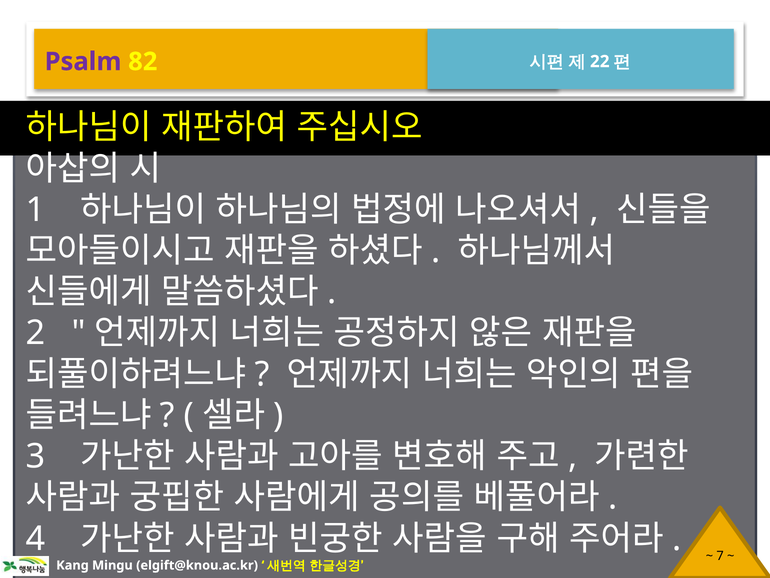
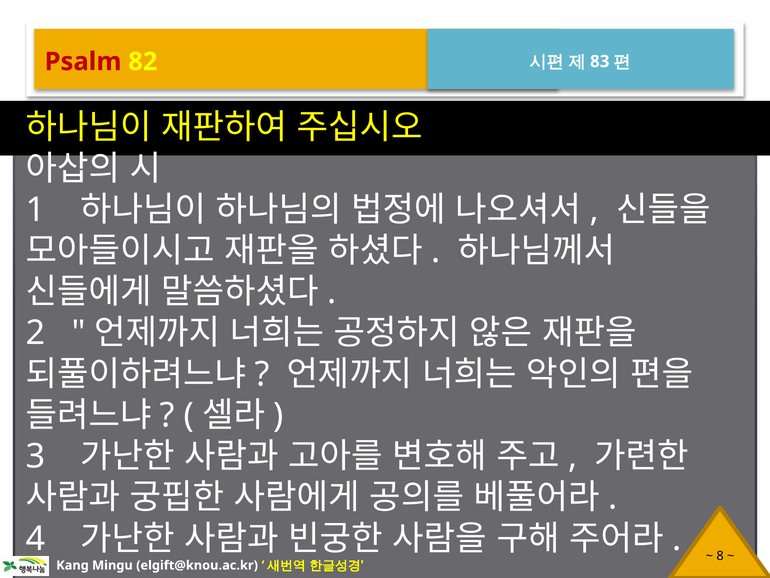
Psalm colour: purple -> red (83, 62)
22: 22 -> 83 (600, 61)
7: 7 -> 8 (720, 556)
